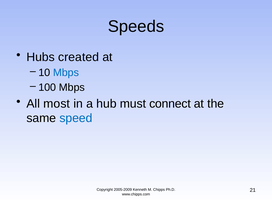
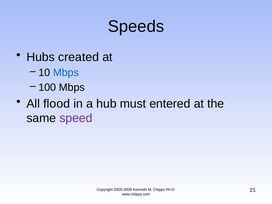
most: most -> flood (57, 104)
connect: connect -> entered (170, 104)
speed colour: blue -> purple (76, 118)
